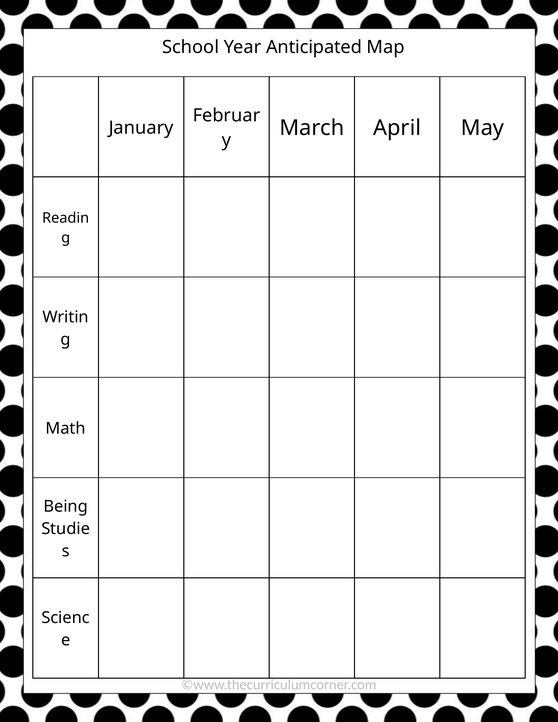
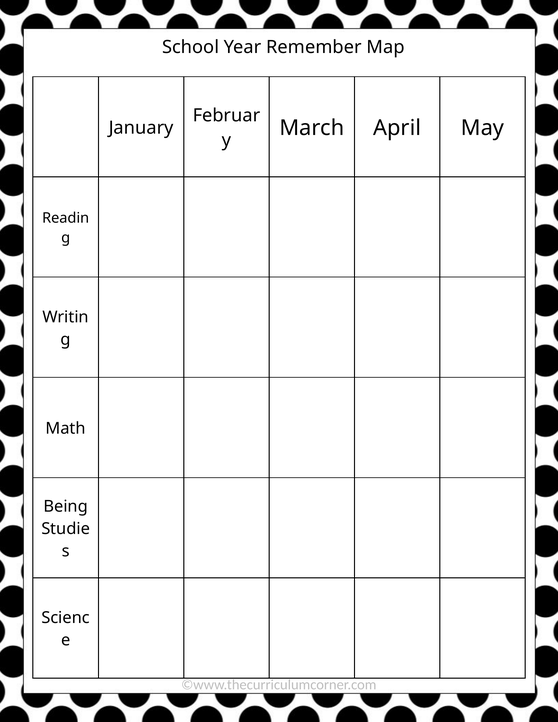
Anticipated: Anticipated -> Remember (314, 47)
